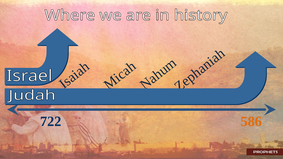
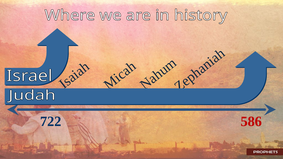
586 colour: orange -> red (251, 121)
